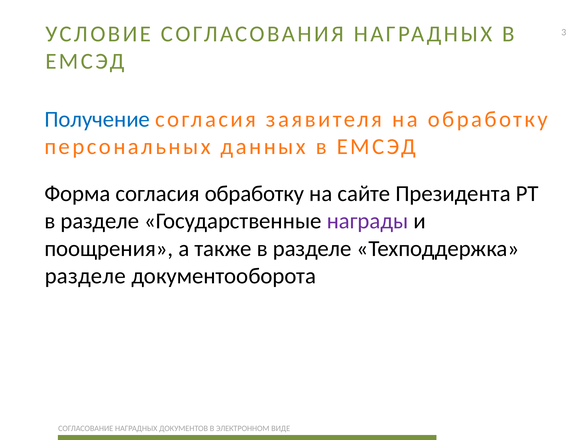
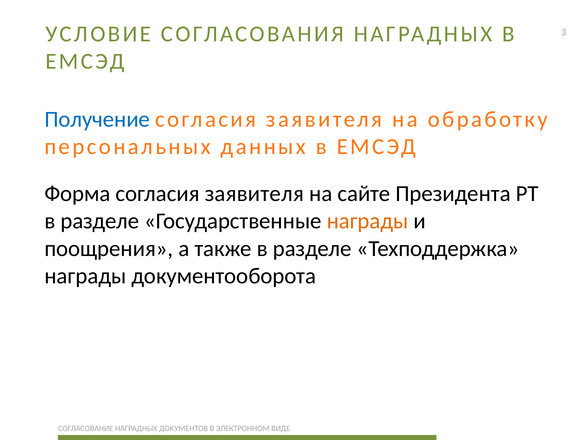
Форма согласия обработку: обработку -> заявителя (254, 194)
награды colour: purple -> orange (368, 221)
разделе: разделе -> награды (85, 276)
